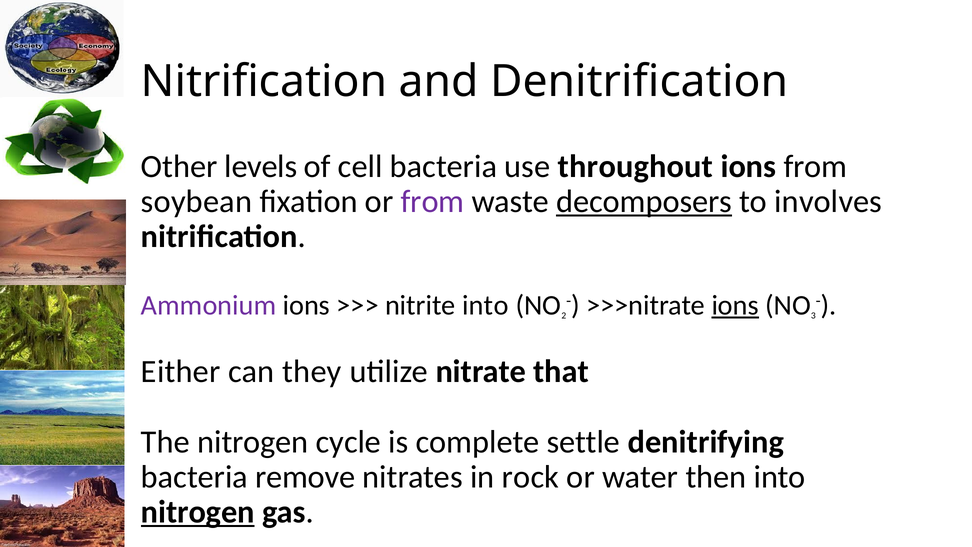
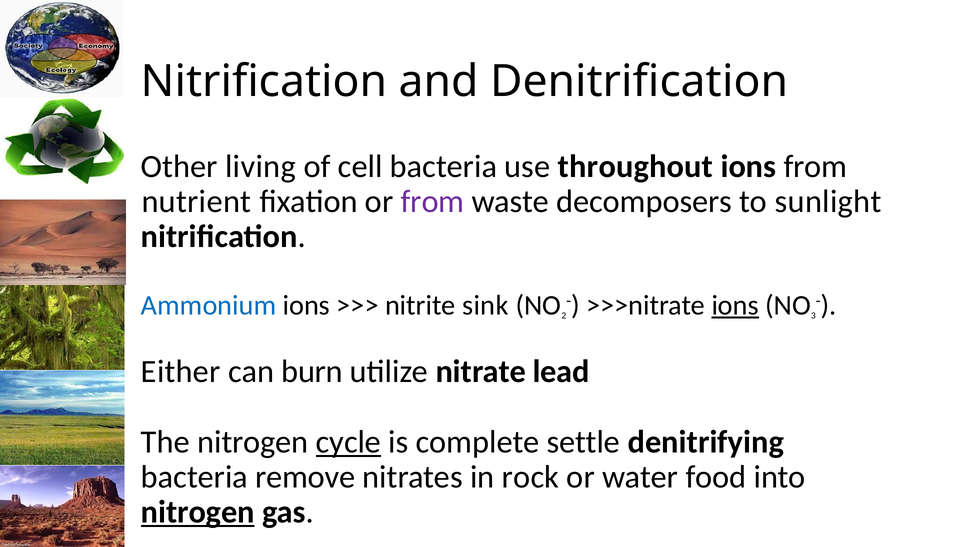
levels: levels -> living (260, 167)
soybean: soybean -> nutrient (196, 202)
decomposers underline: present -> none (644, 202)
involves: involves -> sunlight (828, 202)
Ammonium colour: purple -> blue (209, 305)
nitrite into: into -> sink (485, 305)
they: they -> burn (312, 371)
that: that -> lead (561, 371)
cycle underline: none -> present (348, 442)
then: then -> food (716, 477)
